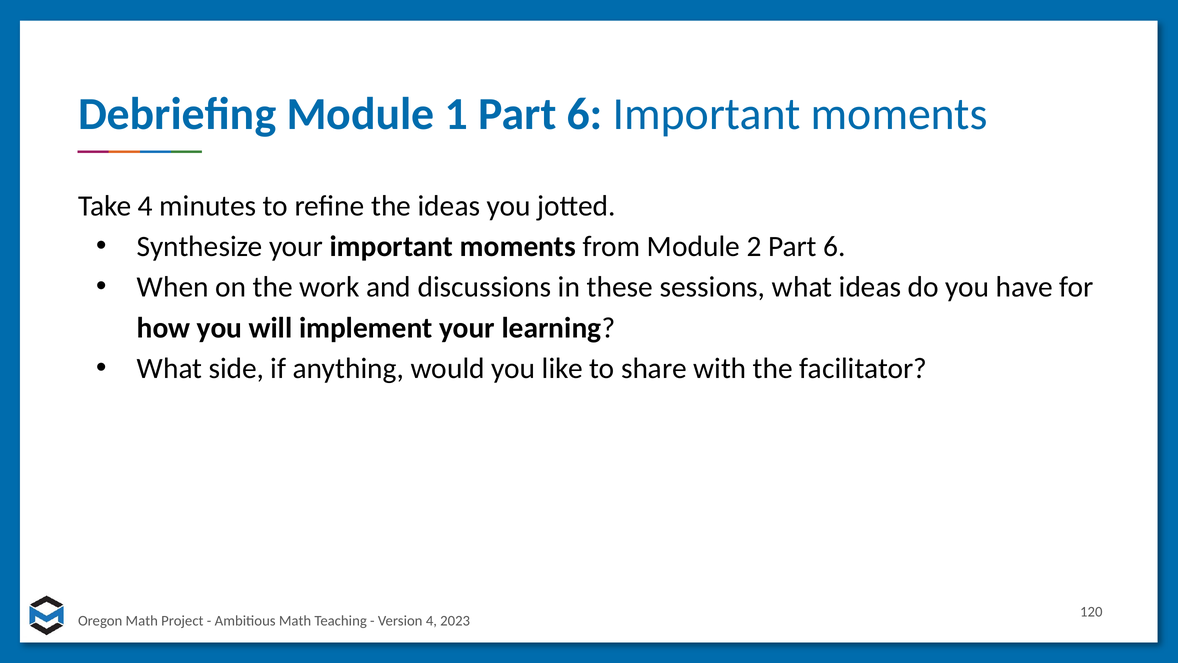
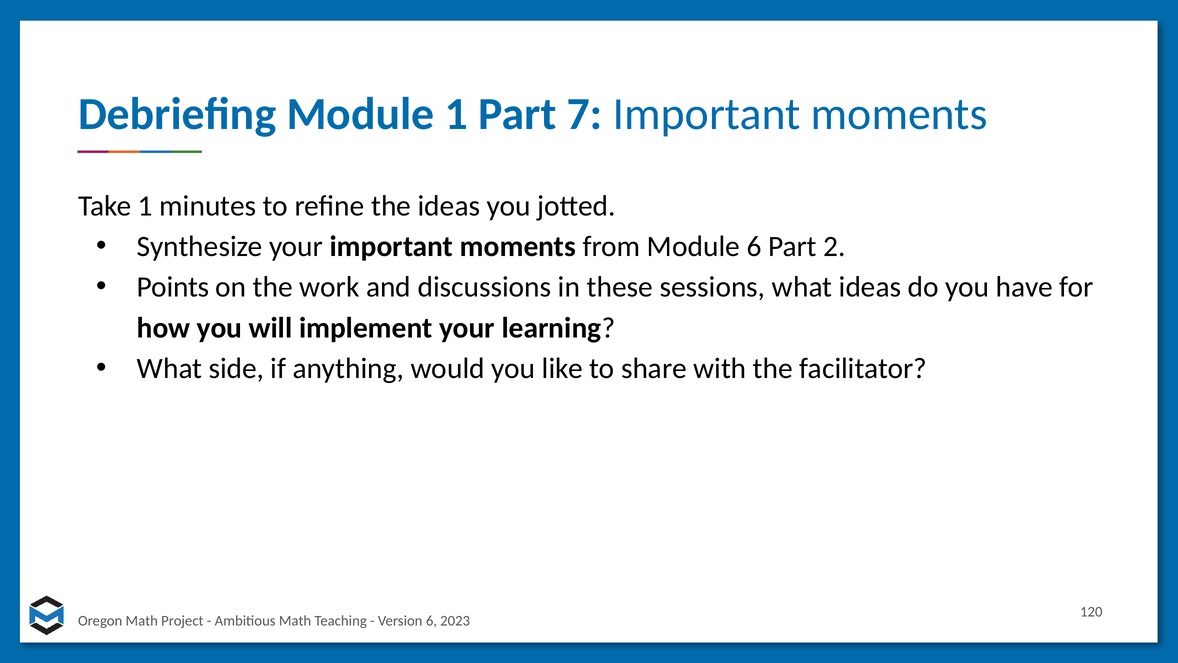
1 Part 6: 6 -> 7 (585, 114)
Take 4: 4 -> 1 (145, 206)
Module 2: 2 -> 6 (754, 246)
6: 6 -> 2 (835, 246)
When: When -> Points (173, 287)
4: 4 -> 6 (431, 621)
